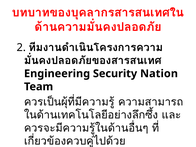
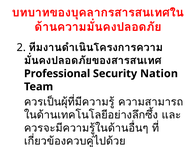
Engineering: Engineering -> Professional (57, 74)
